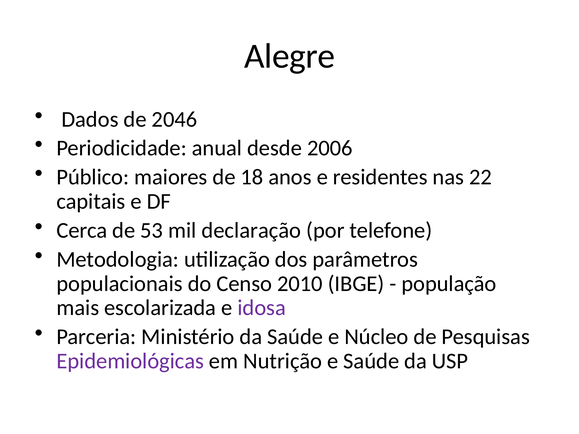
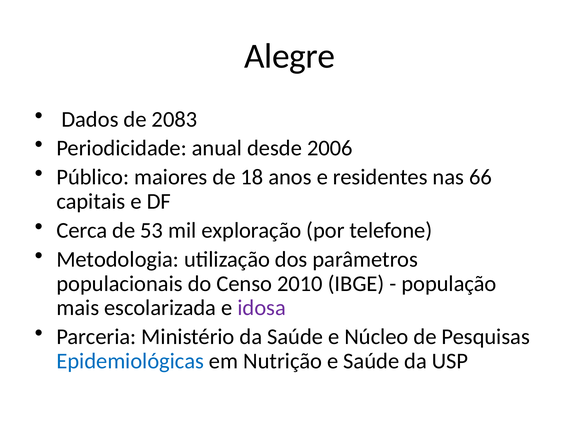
2046: 2046 -> 2083 (174, 119)
22: 22 -> 66 (480, 177)
declaração: declaração -> exploração (251, 230)
Epidemiológicas colour: purple -> blue (130, 361)
